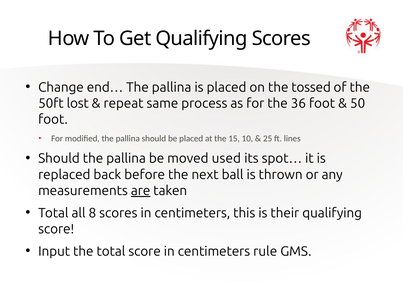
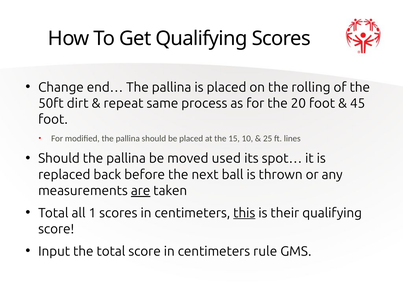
tossed: tossed -> rolling (311, 87)
lost: lost -> dirt (78, 103)
36: 36 -> 20 (298, 103)
50: 50 -> 45 (358, 103)
8: 8 -> 1 (92, 213)
this underline: none -> present (244, 213)
